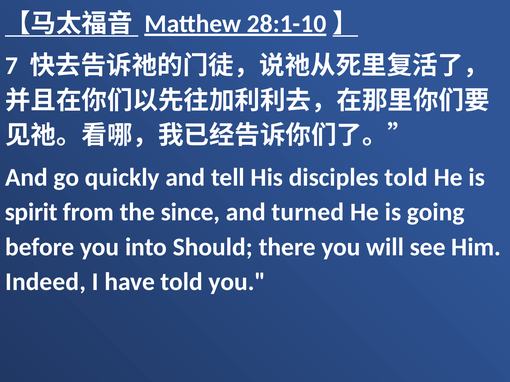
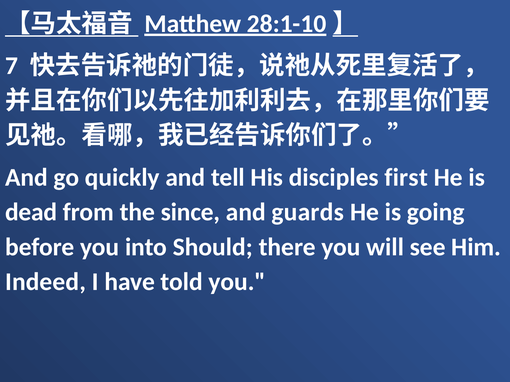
disciples told: told -> first (406, 178)
spirit: spirit -> dead (31, 212)
turned: turned -> guards (308, 212)
